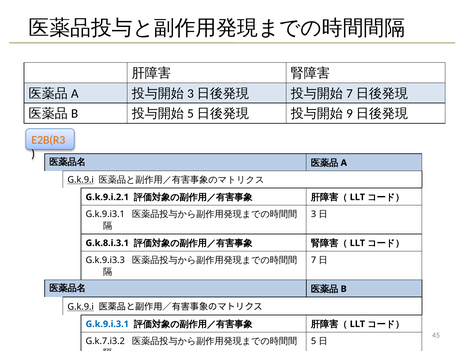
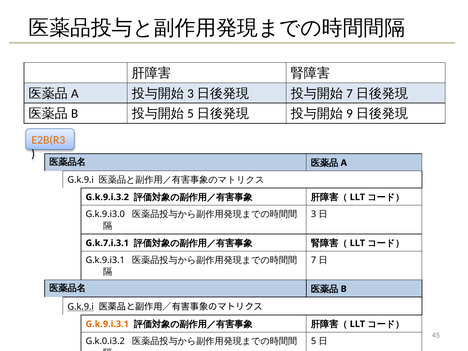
G.k.9.i underline: present -> none (81, 180)
G.k.9.i.2.1: G.k.9.i.2.1 -> G.k.9.i.3.2 (107, 197)
G.k.9.i3.1: G.k.9.i3.1 -> G.k.9.i3.0 (105, 214)
G.k.8.i.3.1: G.k.8.i.3.1 -> G.k.7.i.3.1 (107, 243)
G.k.9.i3.3: G.k.9.i3.3 -> G.k.9.i3.1 (105, 260)
G.k.9.i.3.1 colour: blue -> orange (107, 324)
G.k.7.i3.2: G.k.7.i3.2 -> G.k.0.i3.2 (105, 341)
